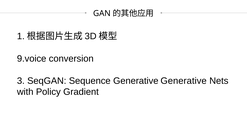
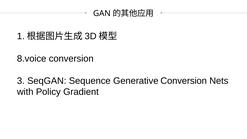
9.voice: 9.voice -> 8.voice (32, 59)
Generative Generative: Generative -> Conversion (184, 81)
